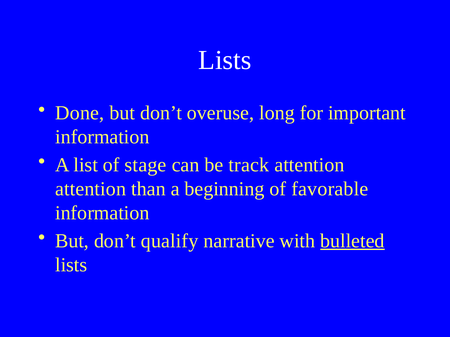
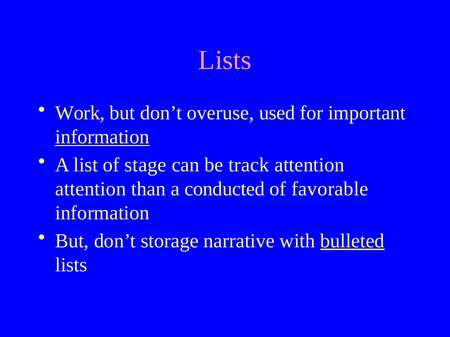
Lists colour: white -> pink (225, 60)
Done: Done -> Work (80, 113)
long: long -> used (277, 113)
information underline: none -> present (102, 137)
beginning: beginning -> conducted (225, 189)
qualify: qualify -> storage (170, 241)
